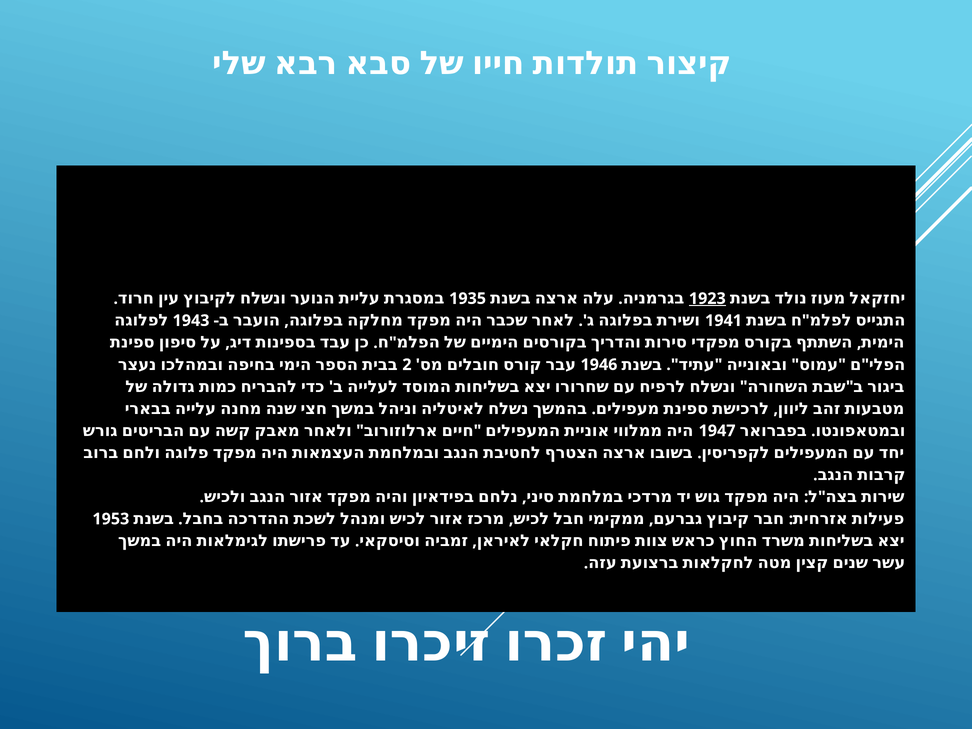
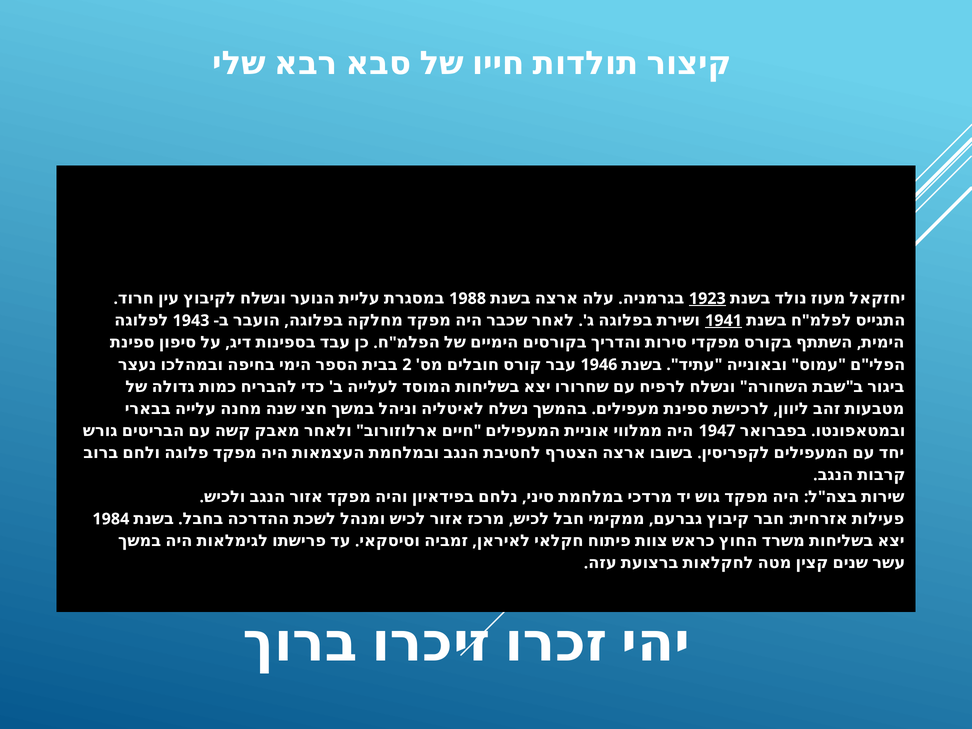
1935: 1935 -> 1988 (468, 299)
1941 underline: none -> present (724, 321)
1953: 1953 -> 1984 (111, 519)
